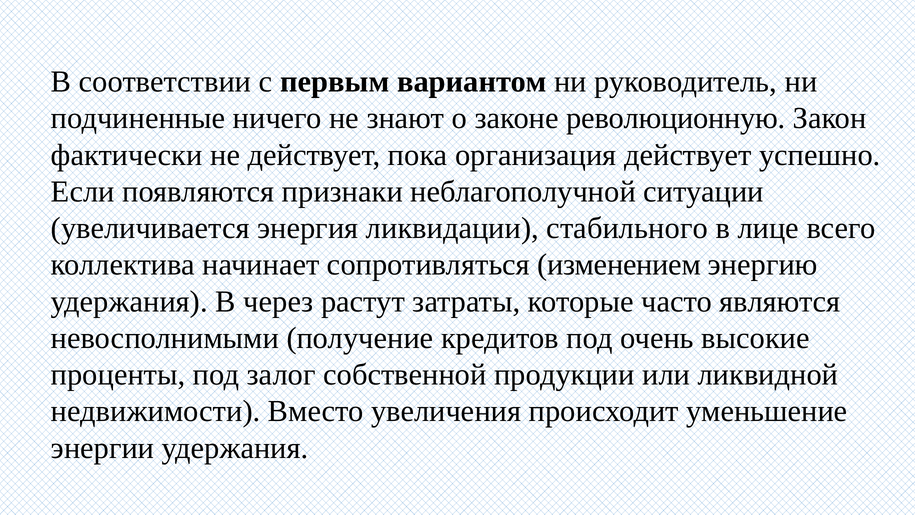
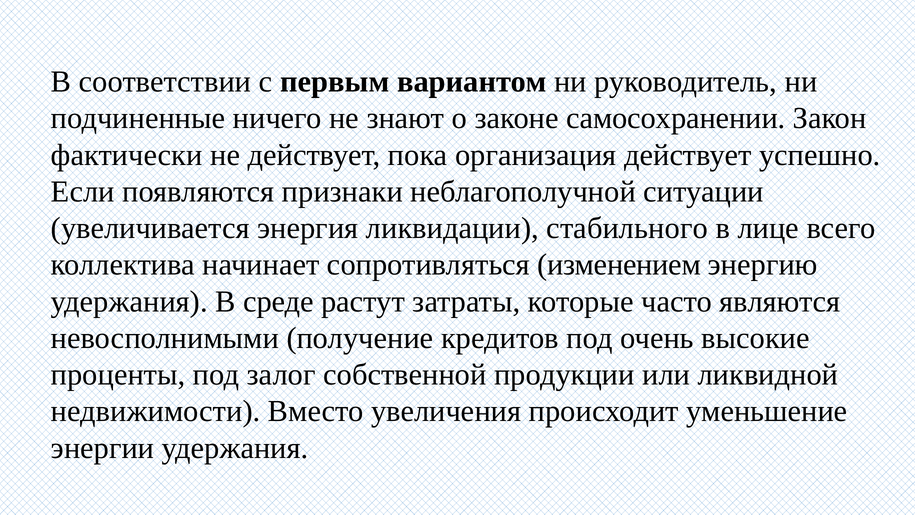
революционную: революционную -> самосохранении (676, 118)
через: через -> среде (278, 301)
